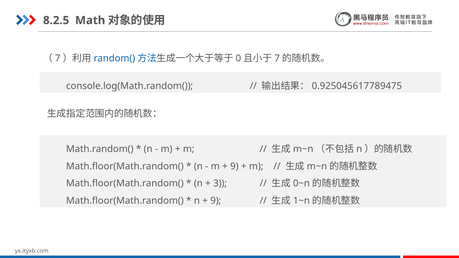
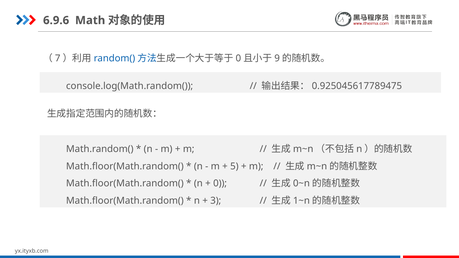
8.2.5: 8.2.5 -> 6.9.6 (56, 20)
7: 7 -> 9 (277, 58)
9: 9 -> 5 (234, 166)
3: 3 -> 0 (220, 184)
9: 9 -> 3 (216, 201)
